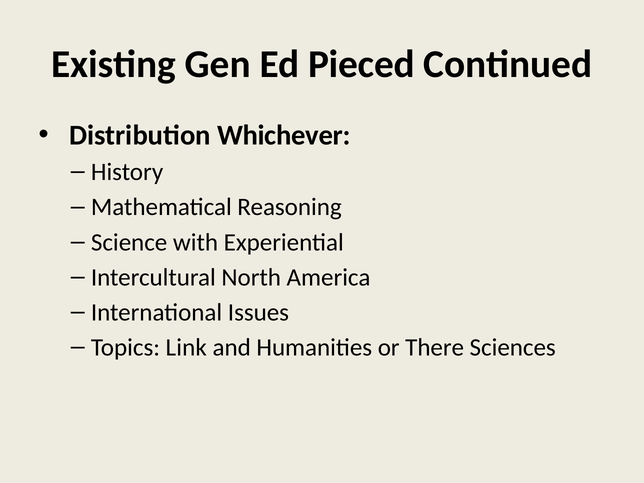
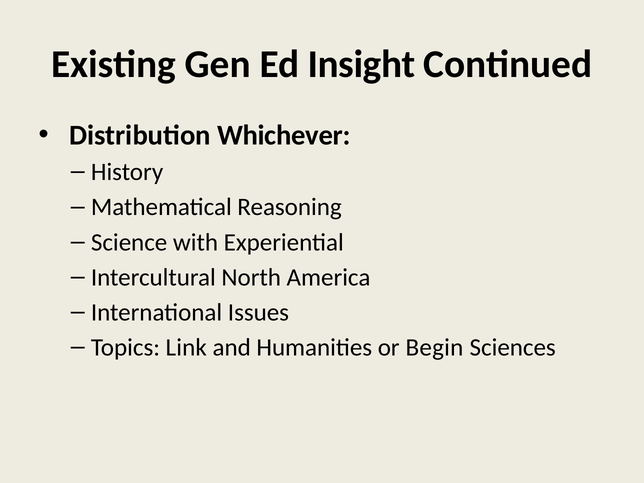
Pieced: Pieced -> Insight (362, 64)
There: There -> Begin (434, 348)
